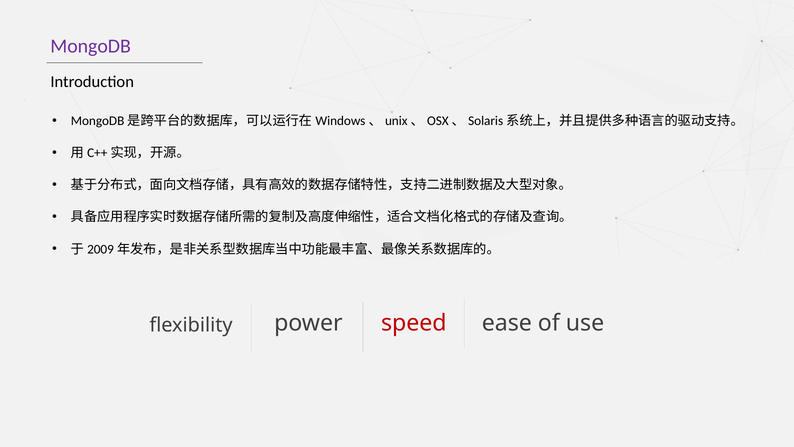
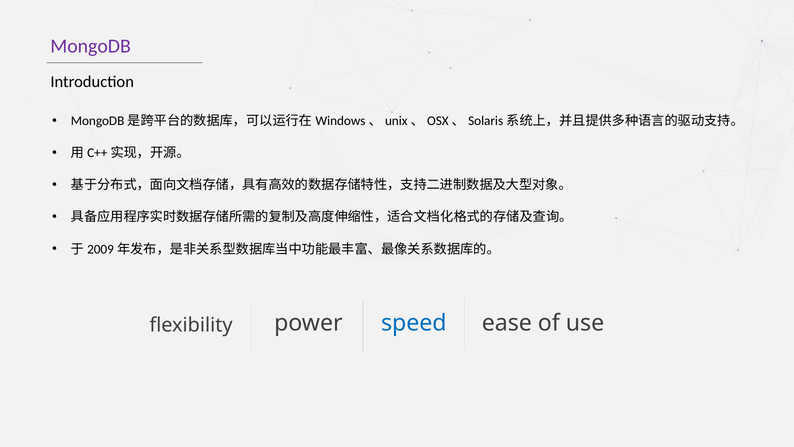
speed colour: red -> blue (414, 323)
